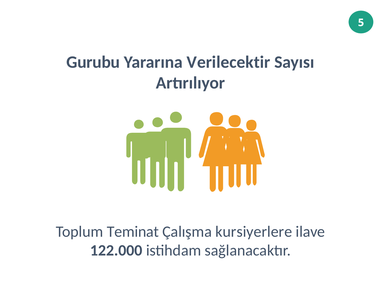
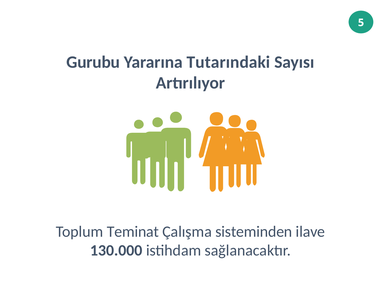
Verilecektir: Verilecektir -> Tutarındaki (228, 62)
kursiyerlere: kursiyerlere -> sisteminden (254, 232)
122.000: 122.000 -> 130.000 (116, 251)
